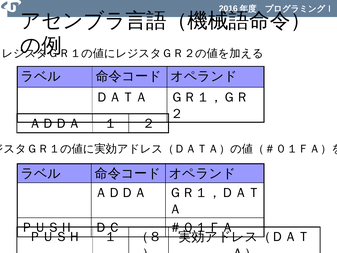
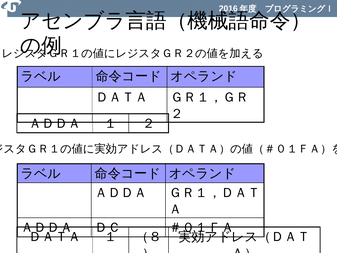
ＰＵＳＨ: ＰＵＳＨ -> ＡＤＤＡ (47, 227)
ＰＵＳＨ: ＰＵＳＨ -> ＤＡＴＡ (55, 237)
